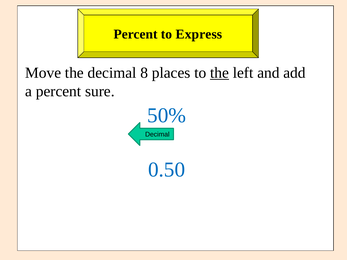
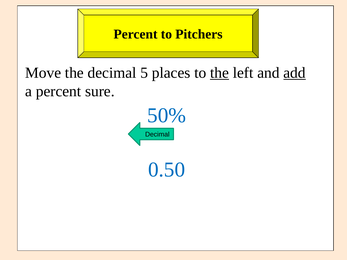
Express: Express -> Pitchers (199, 34)
8: 8 -> 5 (144, 73)
add underline: none -> present (295, 73)
